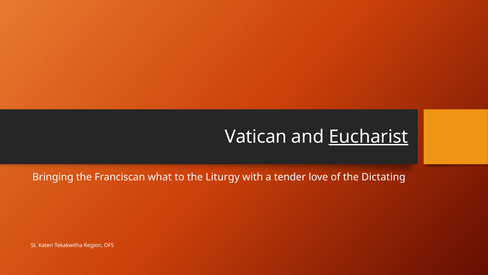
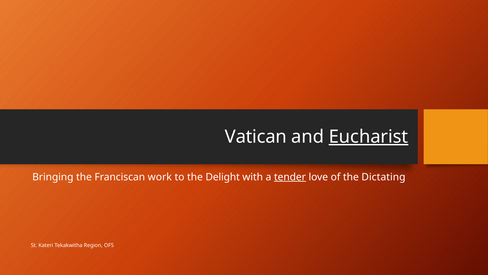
what: what -> work (160, 177)
Liturgy: Liturgy -> Delight (223, 177)
tender underline: none -> present (290, 177)
